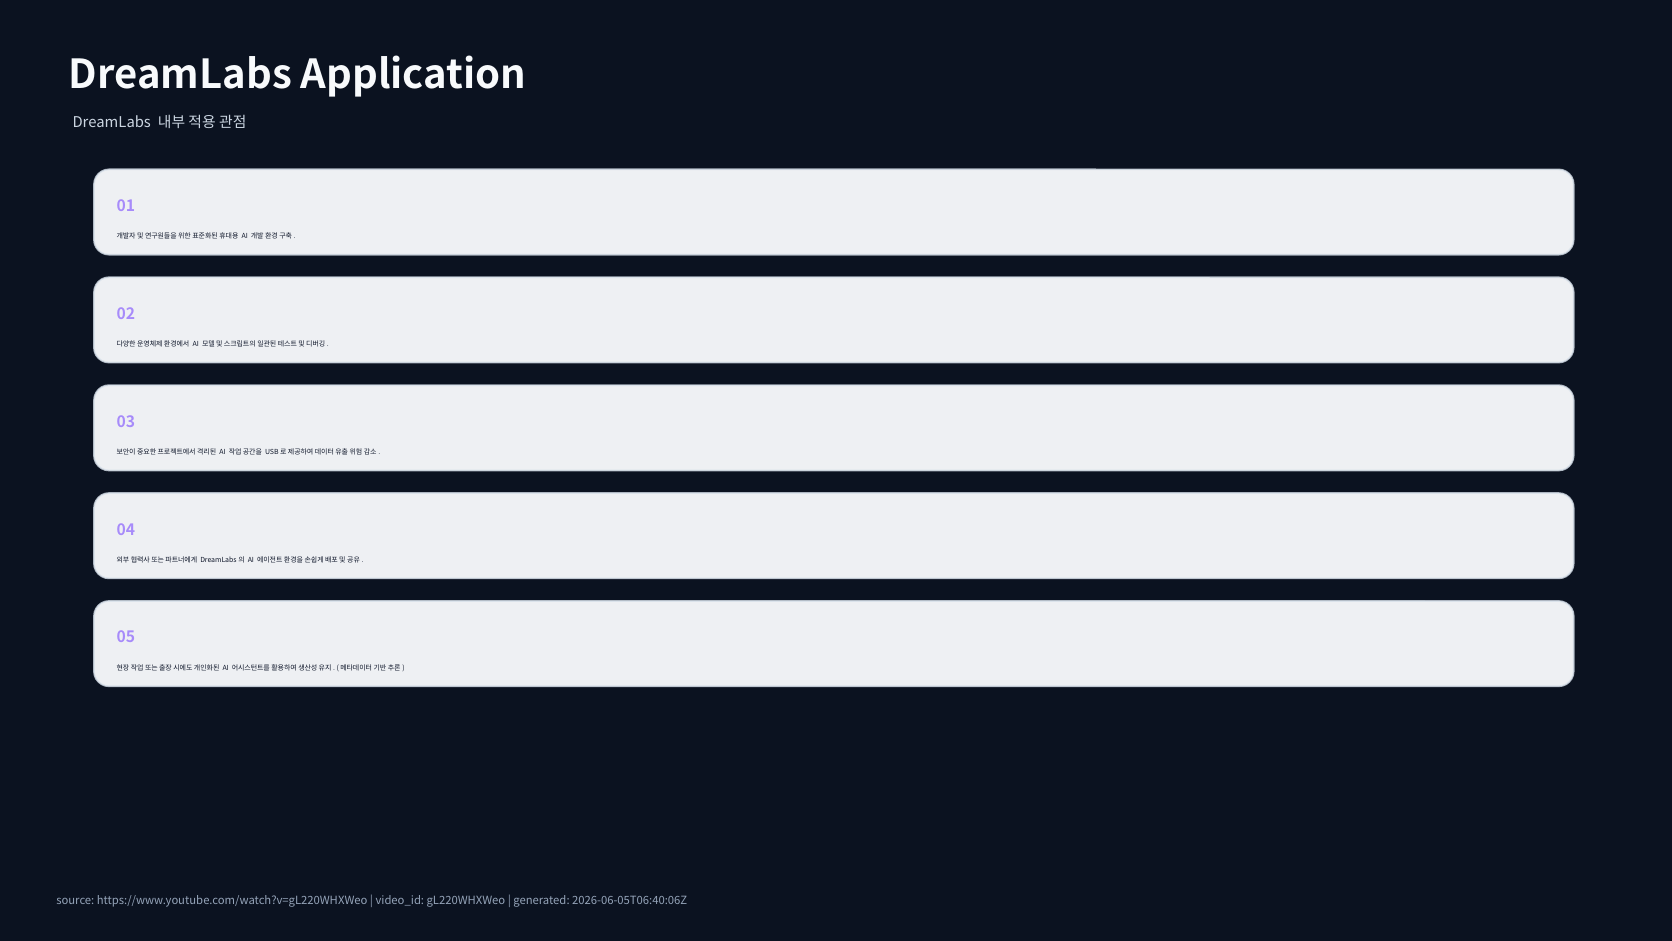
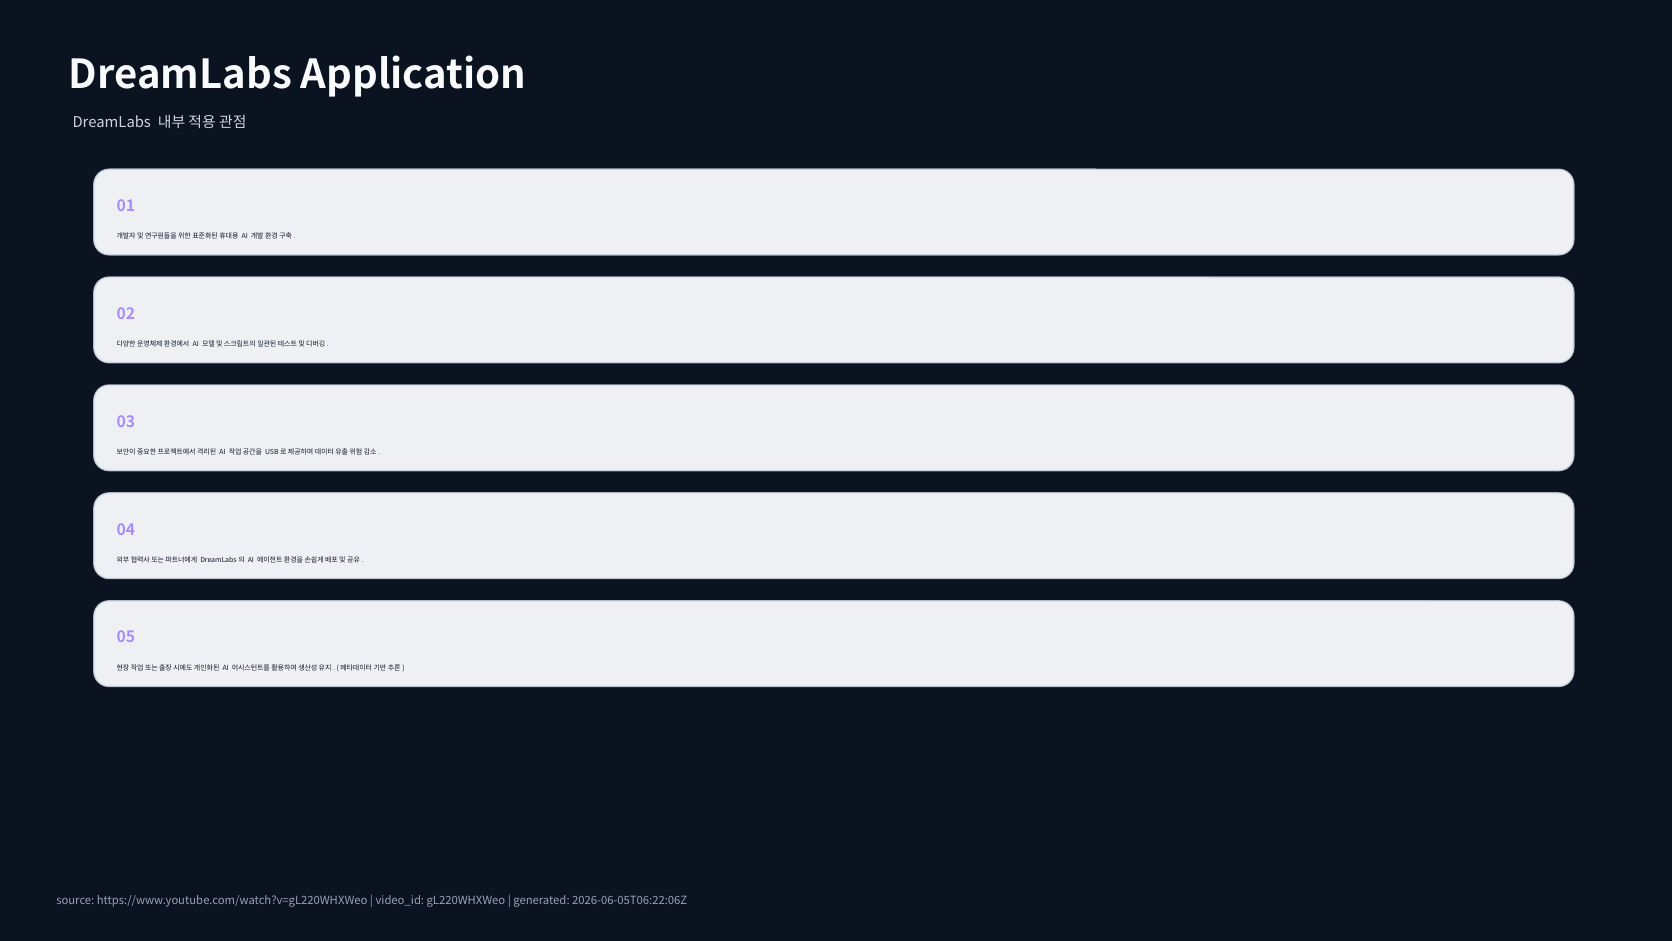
2026-06-05T06:40:06Z: 2026-06-05T06:40:06Z -> 2026-06-05T06:22:06Z (630, 901)
